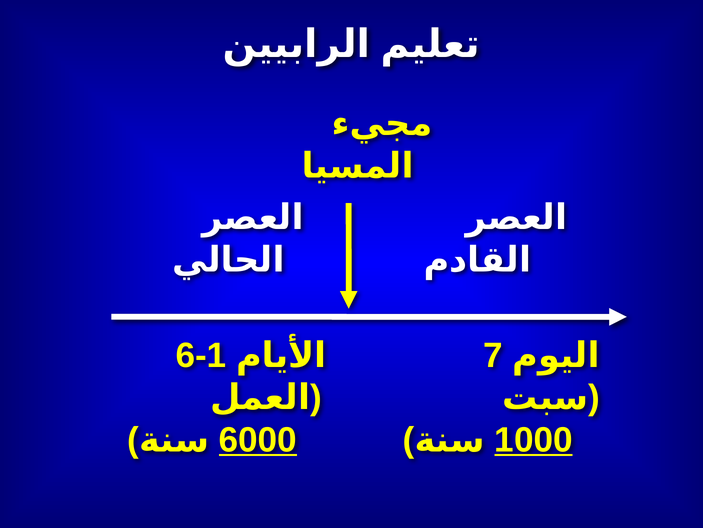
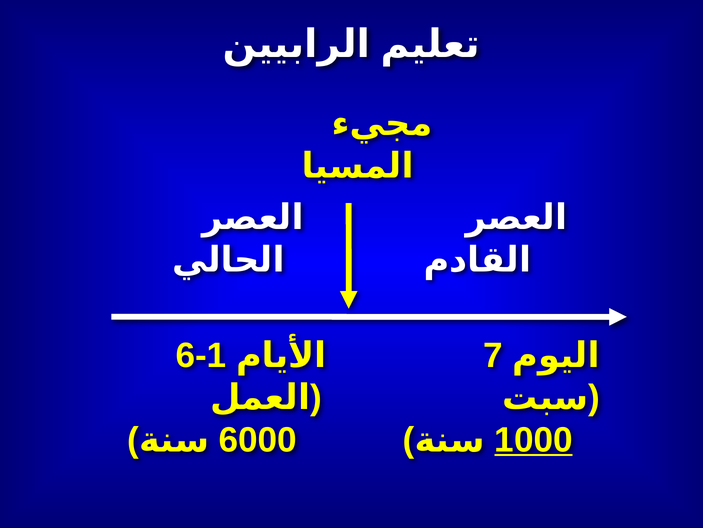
6000 underline: present -> none (258, 439)
